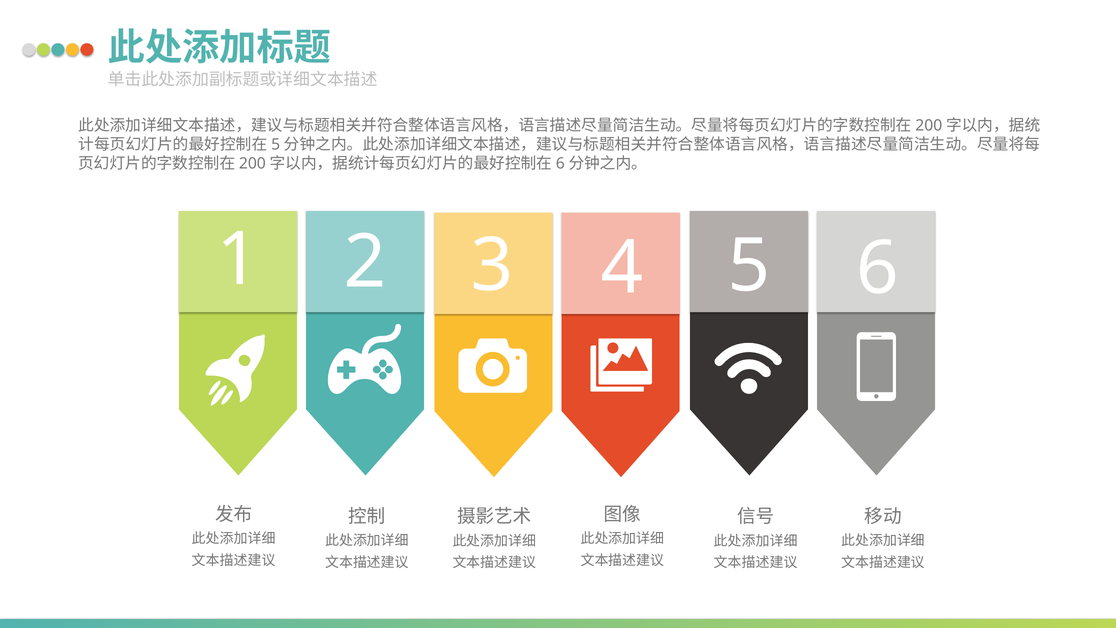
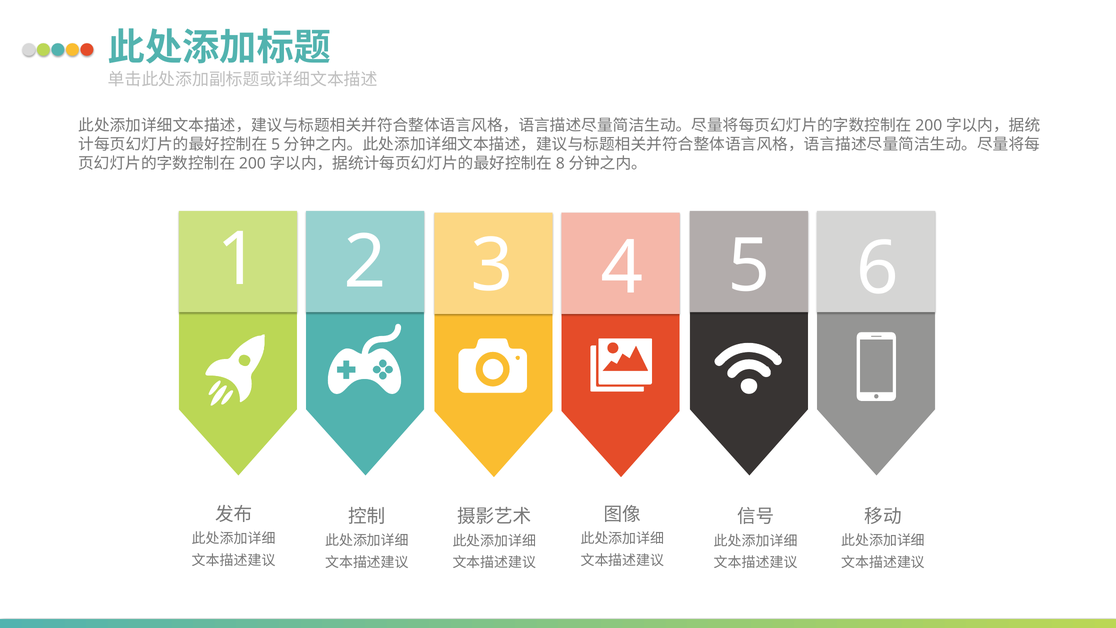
6: 6 -> 8 (560, 163)
